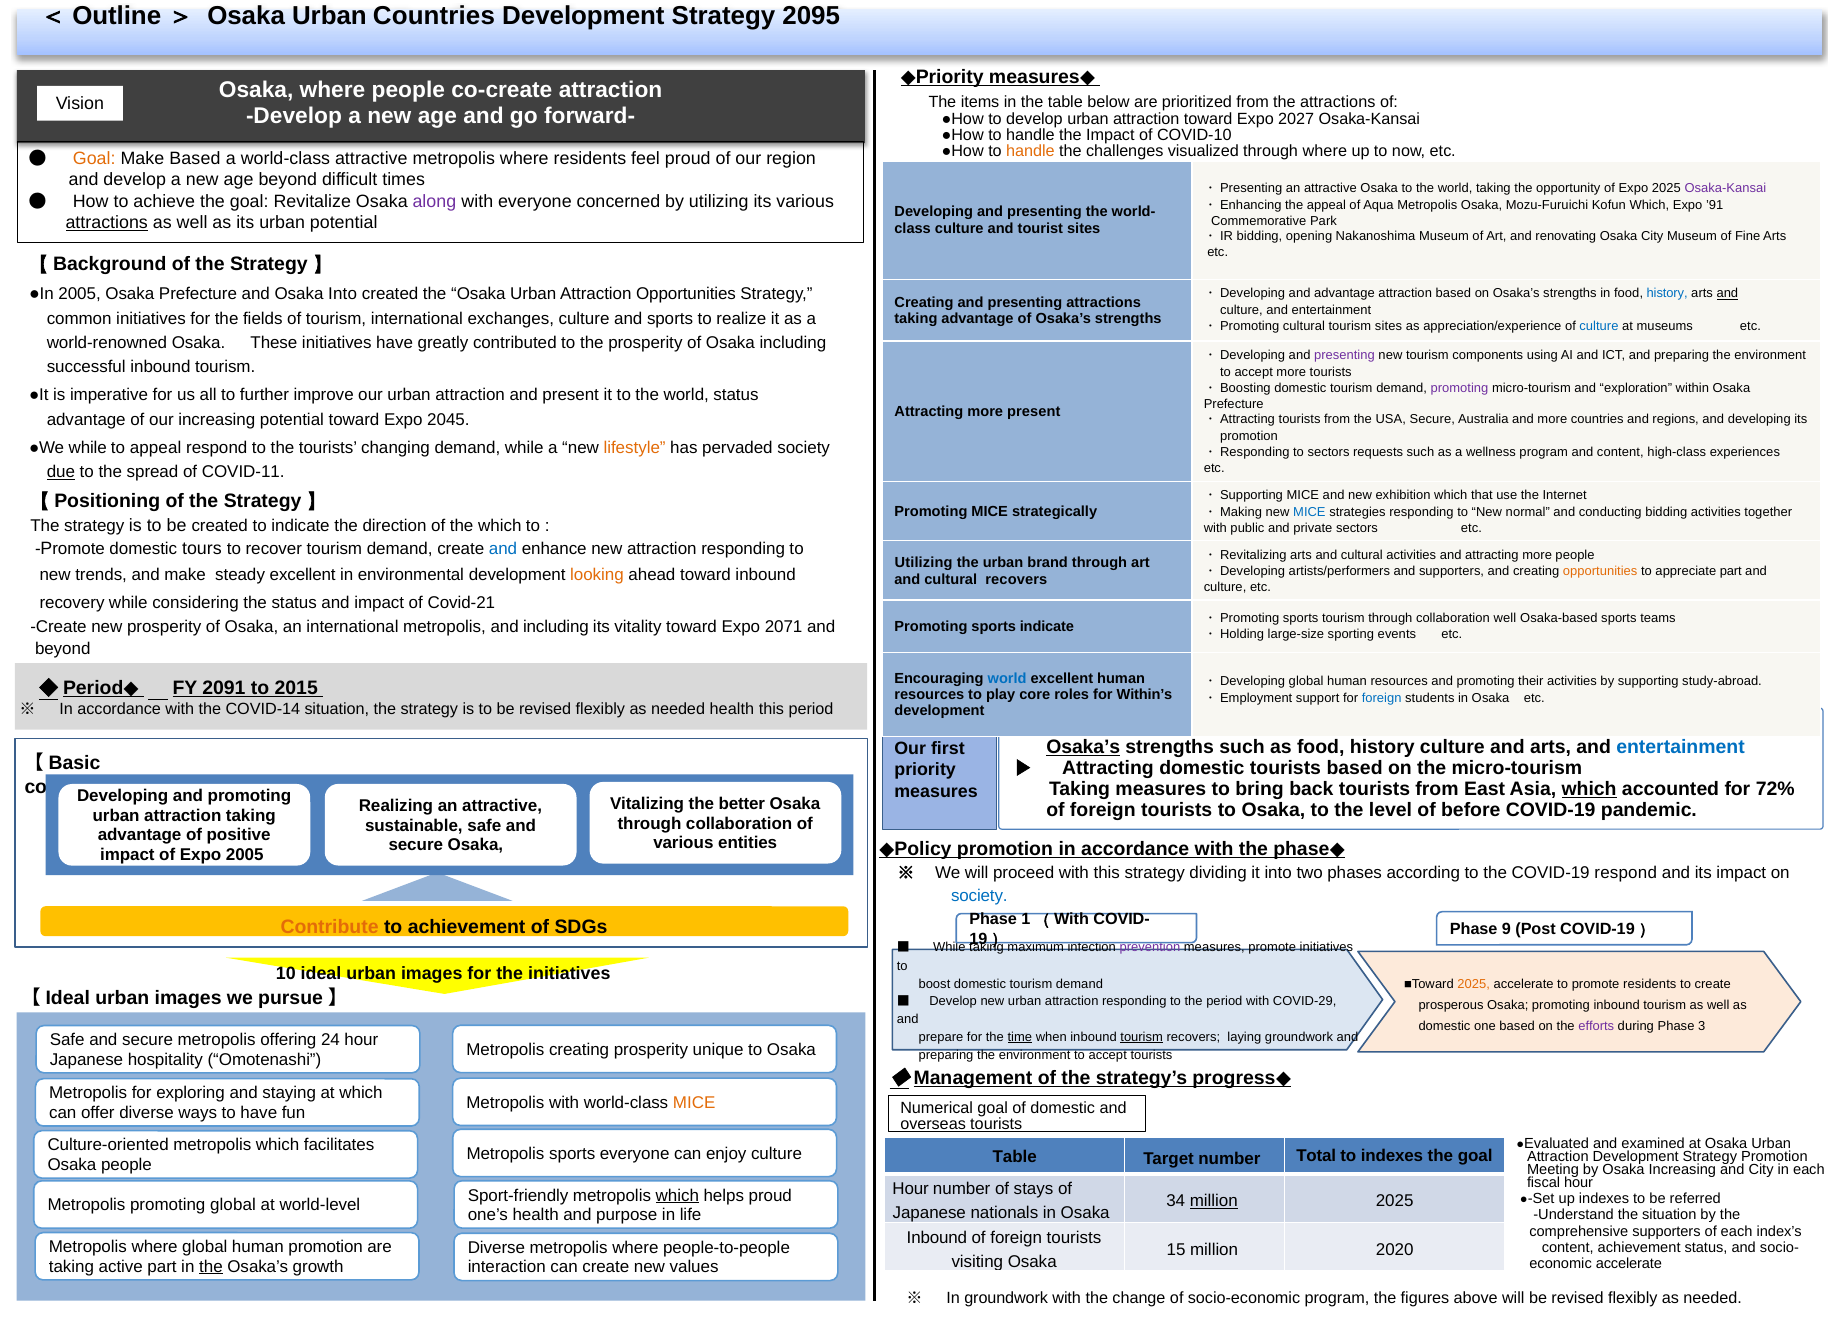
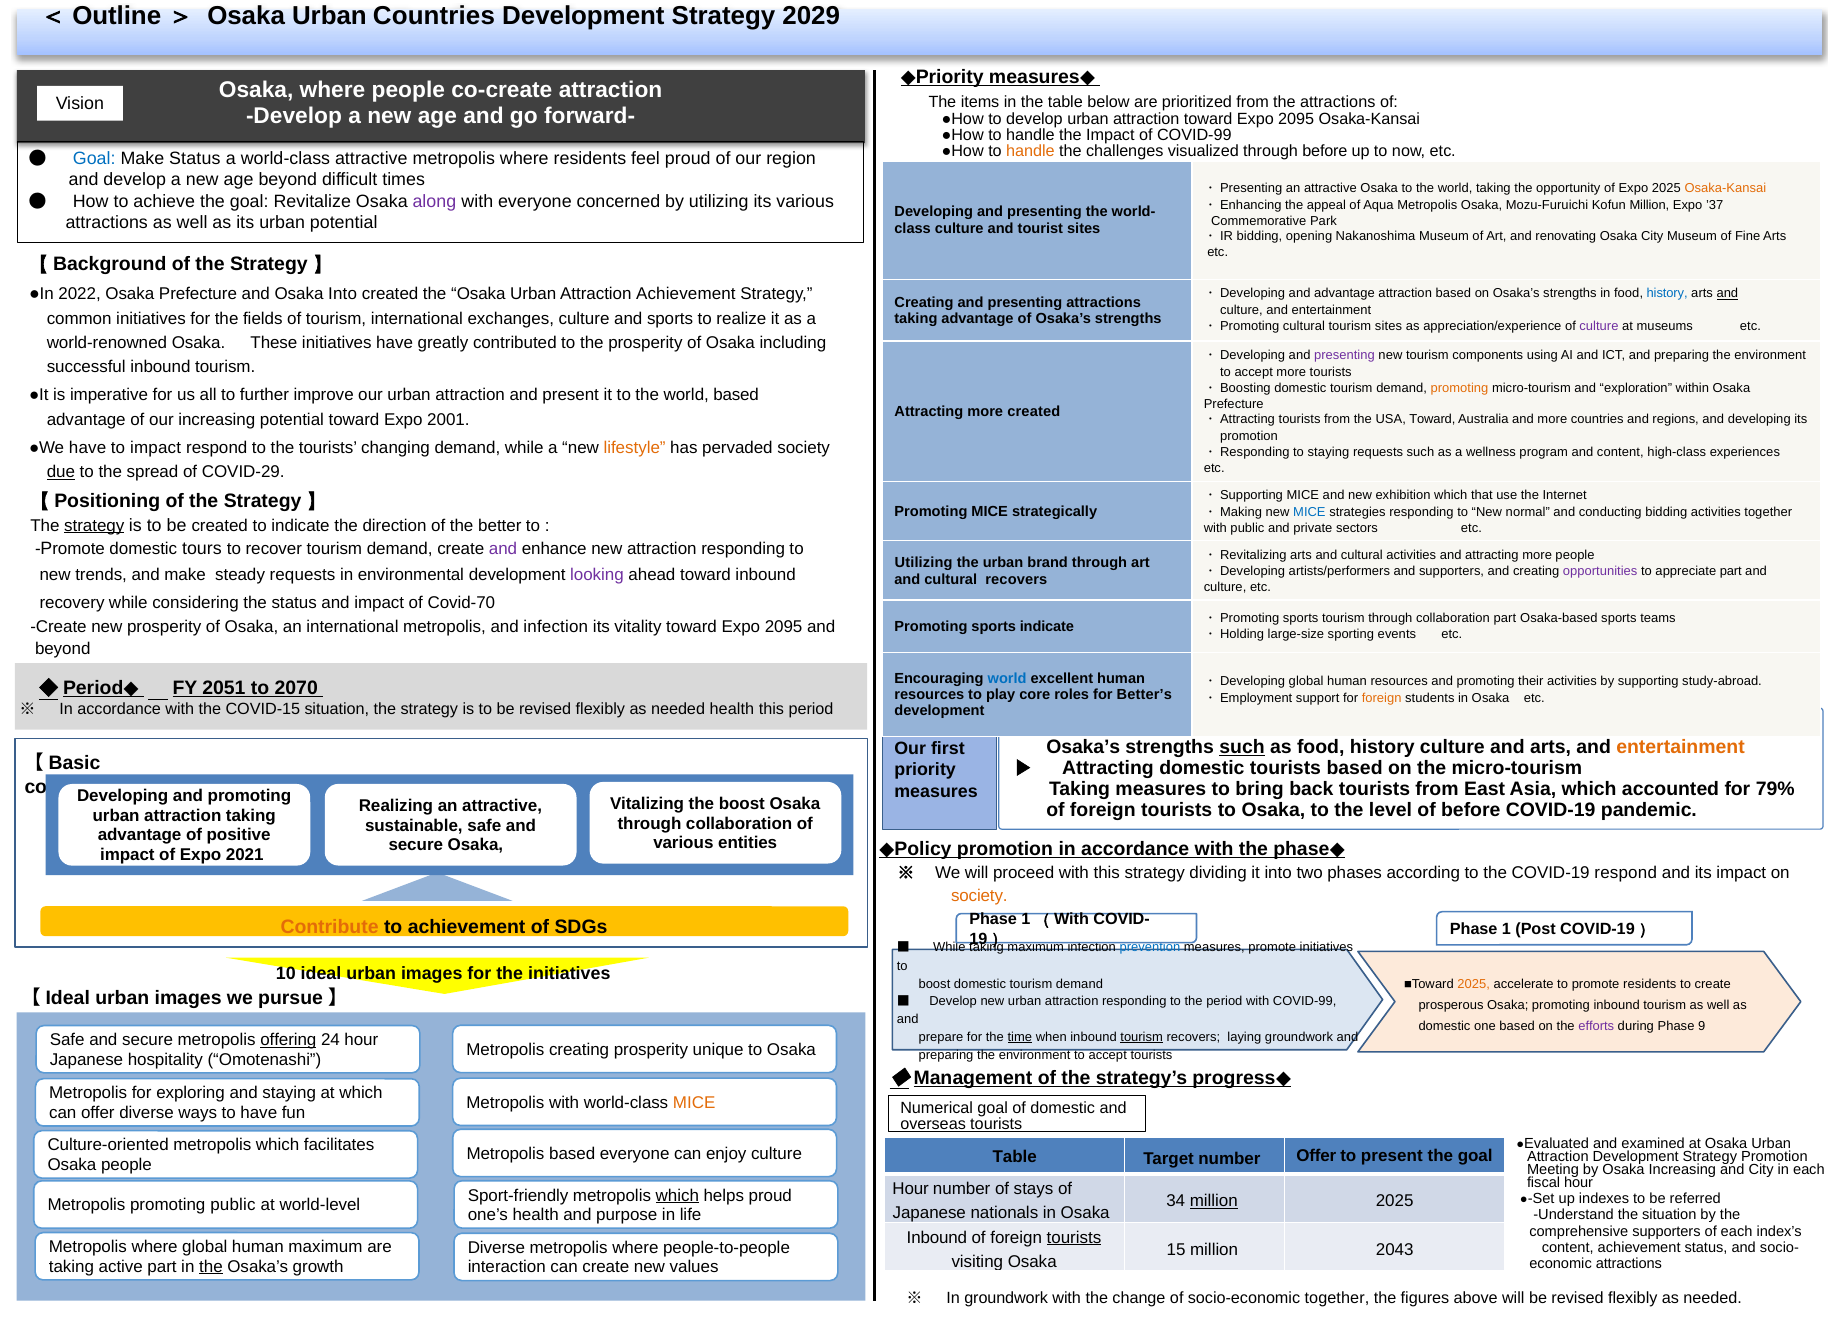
2095: 2095 -> 2029 (811, 16)
attraction toward Expo 2027: 2027 -> 2095 (1296, 119)
of COVID-10: COVID-10 -> COVID-99 (1194, 135)
through where: where -> before (1325, 152)
Goal colour: orange -> blue (94, 159)
Make Based: Based -> Status (195, 159)
Osaka-Kansai colour: purple -> orange (1725, 189)
Kofun Which: Which -> Million (1649, 205)
’91: ’91 -> ’37 (1715, 205)
attractions underline: present -> none (107, 223)
●In 2005: 2005 -> 2022 (80, 294)
Attraction Opportunities: Opportunities -> Achievement (686, 294)
culture colour: blue -> purple (1599, 327)
promoting colour: purple -> orange (1459, 388)
world status: status -> based (736, 395)
more present: present -> created (1034, 411)
2045: 2045 -> 2001 (448, 420)
USA Secure: Secure -> Toward (1432, 420)
●We while: while -> have (88, 448)
to appeal: appeal -> impact (156, 448)
to sectors: sectors -> staying (1329, 453)
COVID-11: COVID-11 -> COVID-29 (243, 472)
strategy underline: none -> present (94, 526)
the which: which -> better (500, 526)
and colour: blue -> purple (503, 549)
opportunities colour: orange -> purple (1600, 572)
steady excellent: excellent -> requests (303, 575)
looking colour: orange -> purple (597, 575)
Covid-21: Covid-21 -> Covid-70 (461, 603)
collaboration well: well -> part (1505, 618)
and including: including -> infection (556, 627)
vitality toward Expo 2071: 2071 -> 2095 (784, 627)
2091: 2091 -> 2051 (224, 688)
2015: 2015 -> 2070 (296, 688)
Within’s: Within’s -> Better’s (1144, 695)
foreign colour: blue -> orange (1382, 698)
COVID-14: COVID-14 -> COVID-15 (263, 709)
Osaka’s underline: present -> none (1083, 747)
such underline: none -> present (1242, 747)
entertainment colour: blue -> orange (1681, 747)
which underline: present -> none (1589, 789)
72%: 72% -> 79% (1775, 789)
the better: better -> boost (742, 804)
Expo 2005: 2005 -> 2021 (245, 855)
society colour: blue -> orange (979, 896)
9: 9 -> 1 (1506, 929)
prevention colour: purple -> blue (1150, 948)
with COVID-29: COVID-29 -> COVID-99 (1305, 1002)
3: 3 -> 9 (1702, 1027)
offering underline: none -> present (288, 1040)
Metropolis sports: sports -> based (572, 1154)
number Total: Total -> Offer (1316, 1157)
to indexes: indexes -> present (1392, 1157)
promoting global: global -> public (233, 1205)
tourists underline: none -> present (1074, 1238)
human promotion: promotion -> maximum (326, 1247)
2020: 2020 -> 2043 (1395, 1250)
economic accelerate: accelerate -> attractions (1629, 1264)
socio-economic program: program -> together (1337, 1298)
